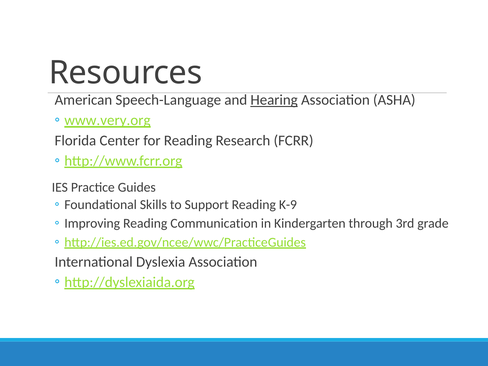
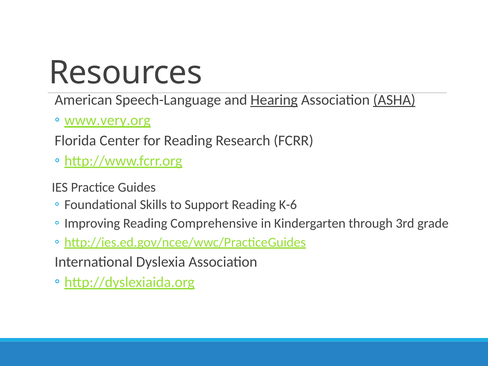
ASHA underline: none -> present (394, 100)
K-9: K-9 -> K-6 (288, 205)
Communication: Communication -> Comprehensive (214, 223)
